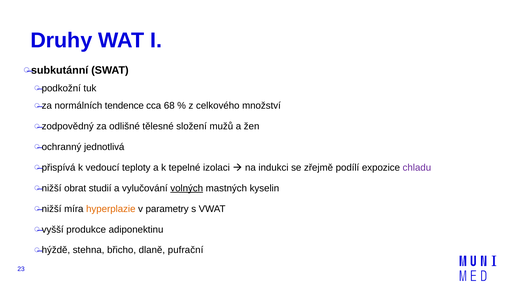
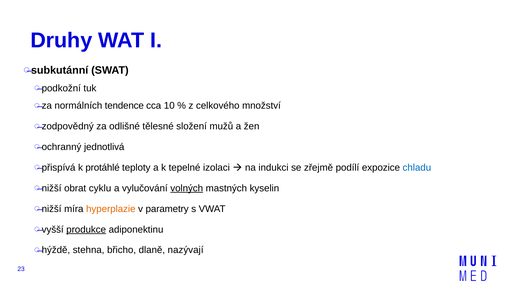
68: 68 -> 10 (169, 106)
vedoucí: vedoucí -> protáhlé (103, 167)
chladu colour: purple -> blue (417, 167)
studií: studií -> cyklu (100, 188)
produkce underline: none -> present (86, 229)
pufrační: pufrační -> nazývají (186, 250)
